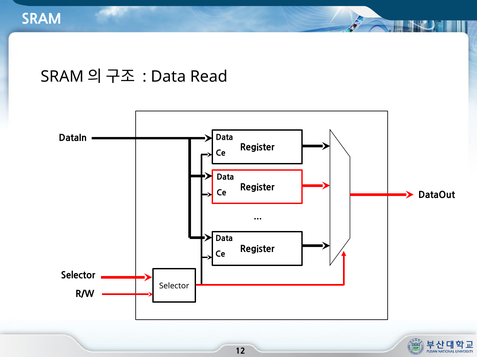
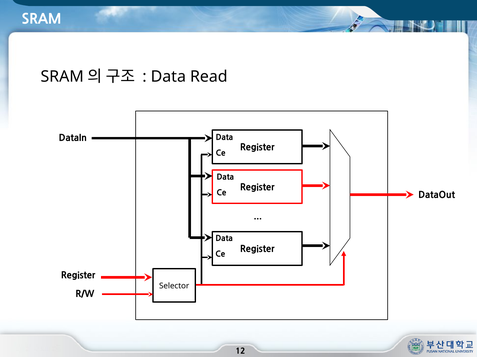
Selector: Selector -> Register (78, 276)
